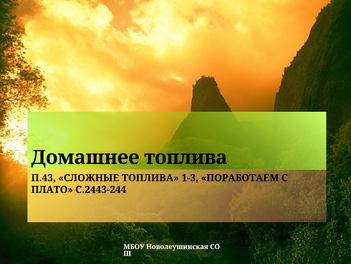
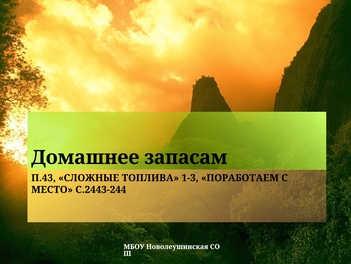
Домашнее топлива: топлива -> запасам (186, 157)
ПЛАТО: ПЛАТО -> МЕСТО (52, 189)
